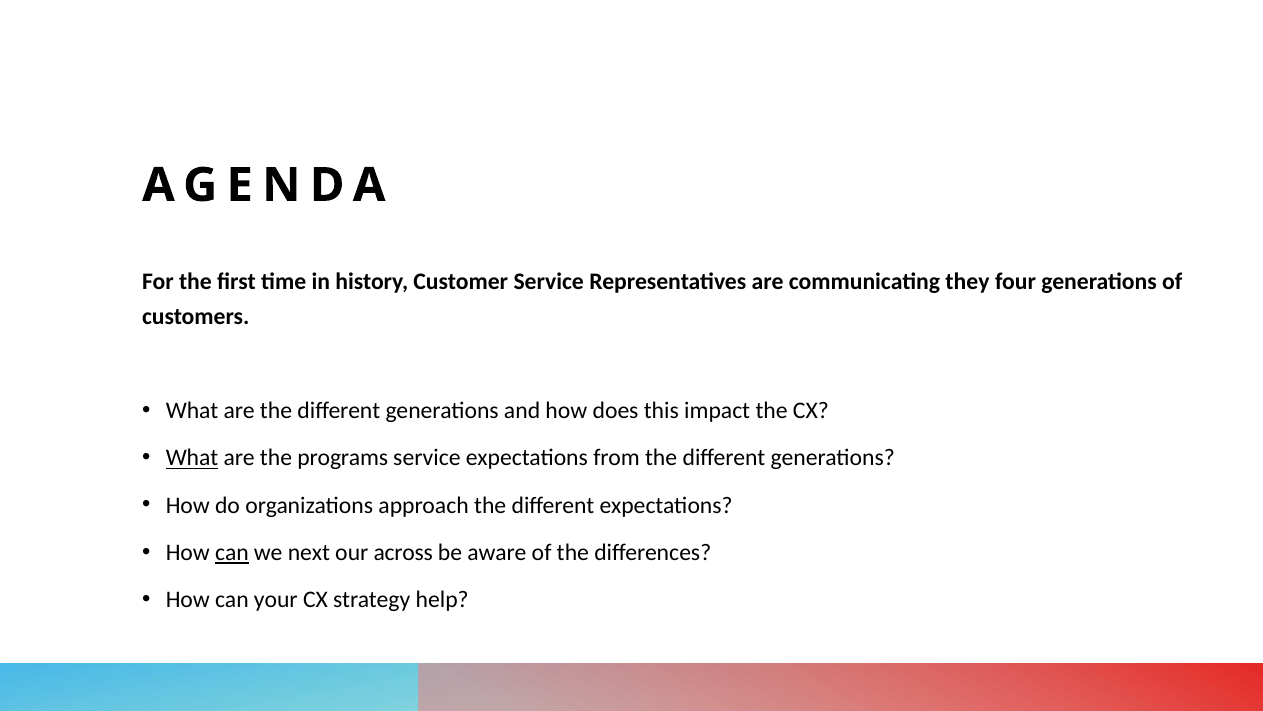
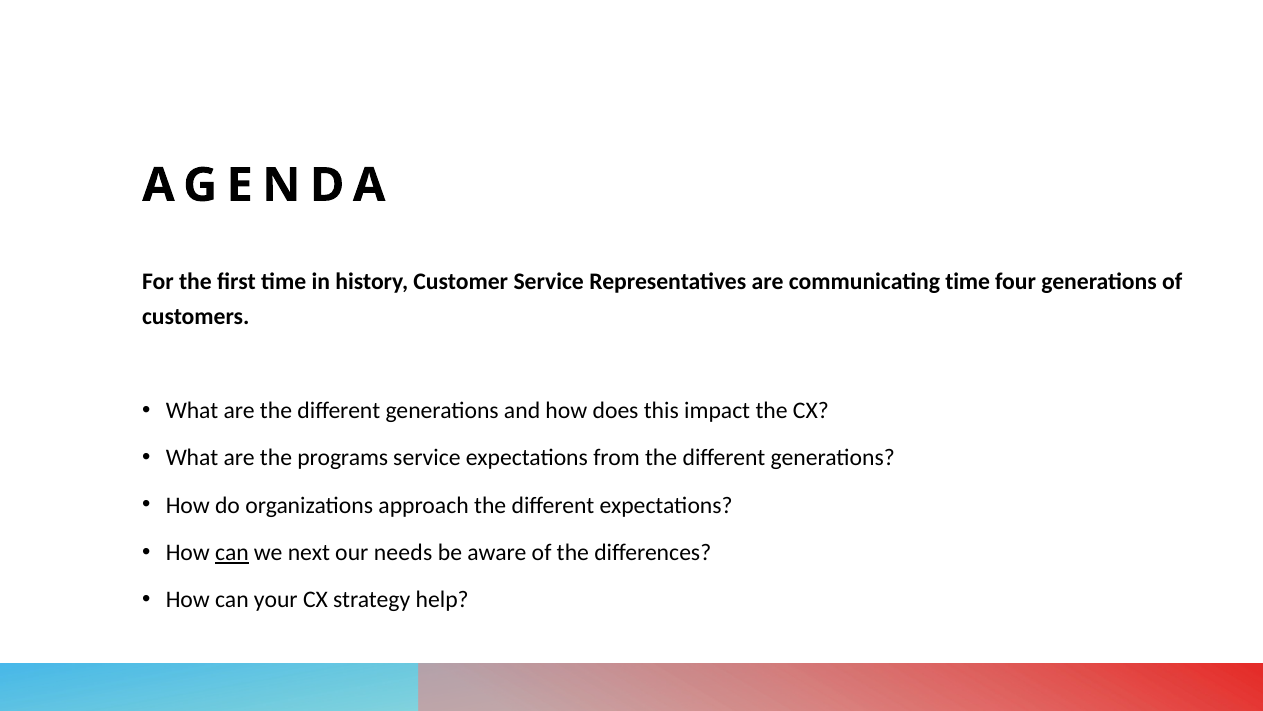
communicating they: they -> time (968, 282)
What underline: present -> none (192, 458)
across: across -> needs (403, 552)
